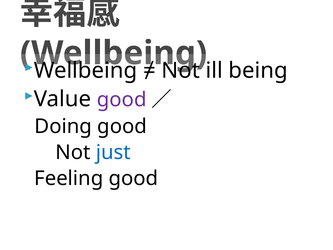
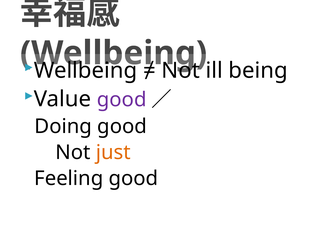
just colour: blue -> orange (113, 152)
